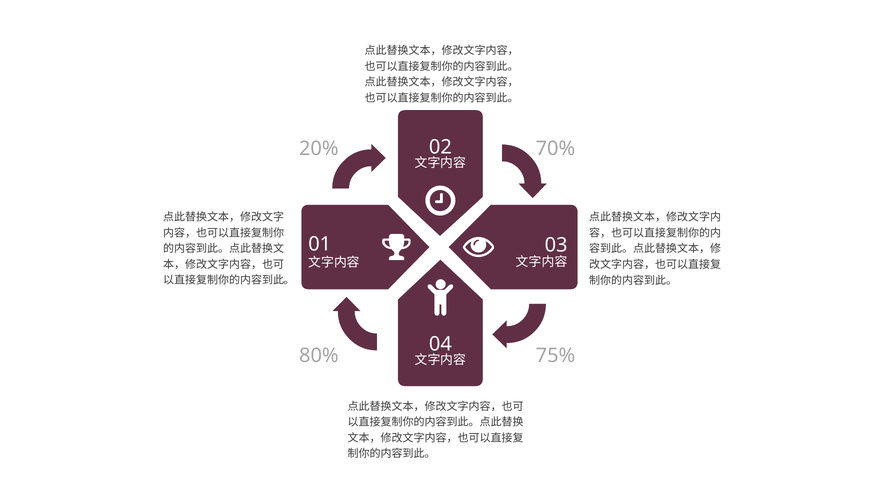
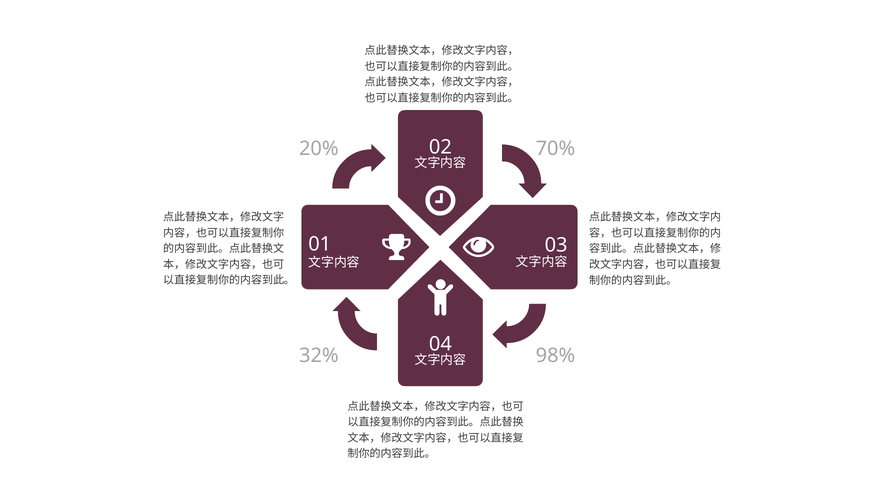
80%: 80% -> 32% (319, 356)
75%: 75% -> 98% (555, 356)
